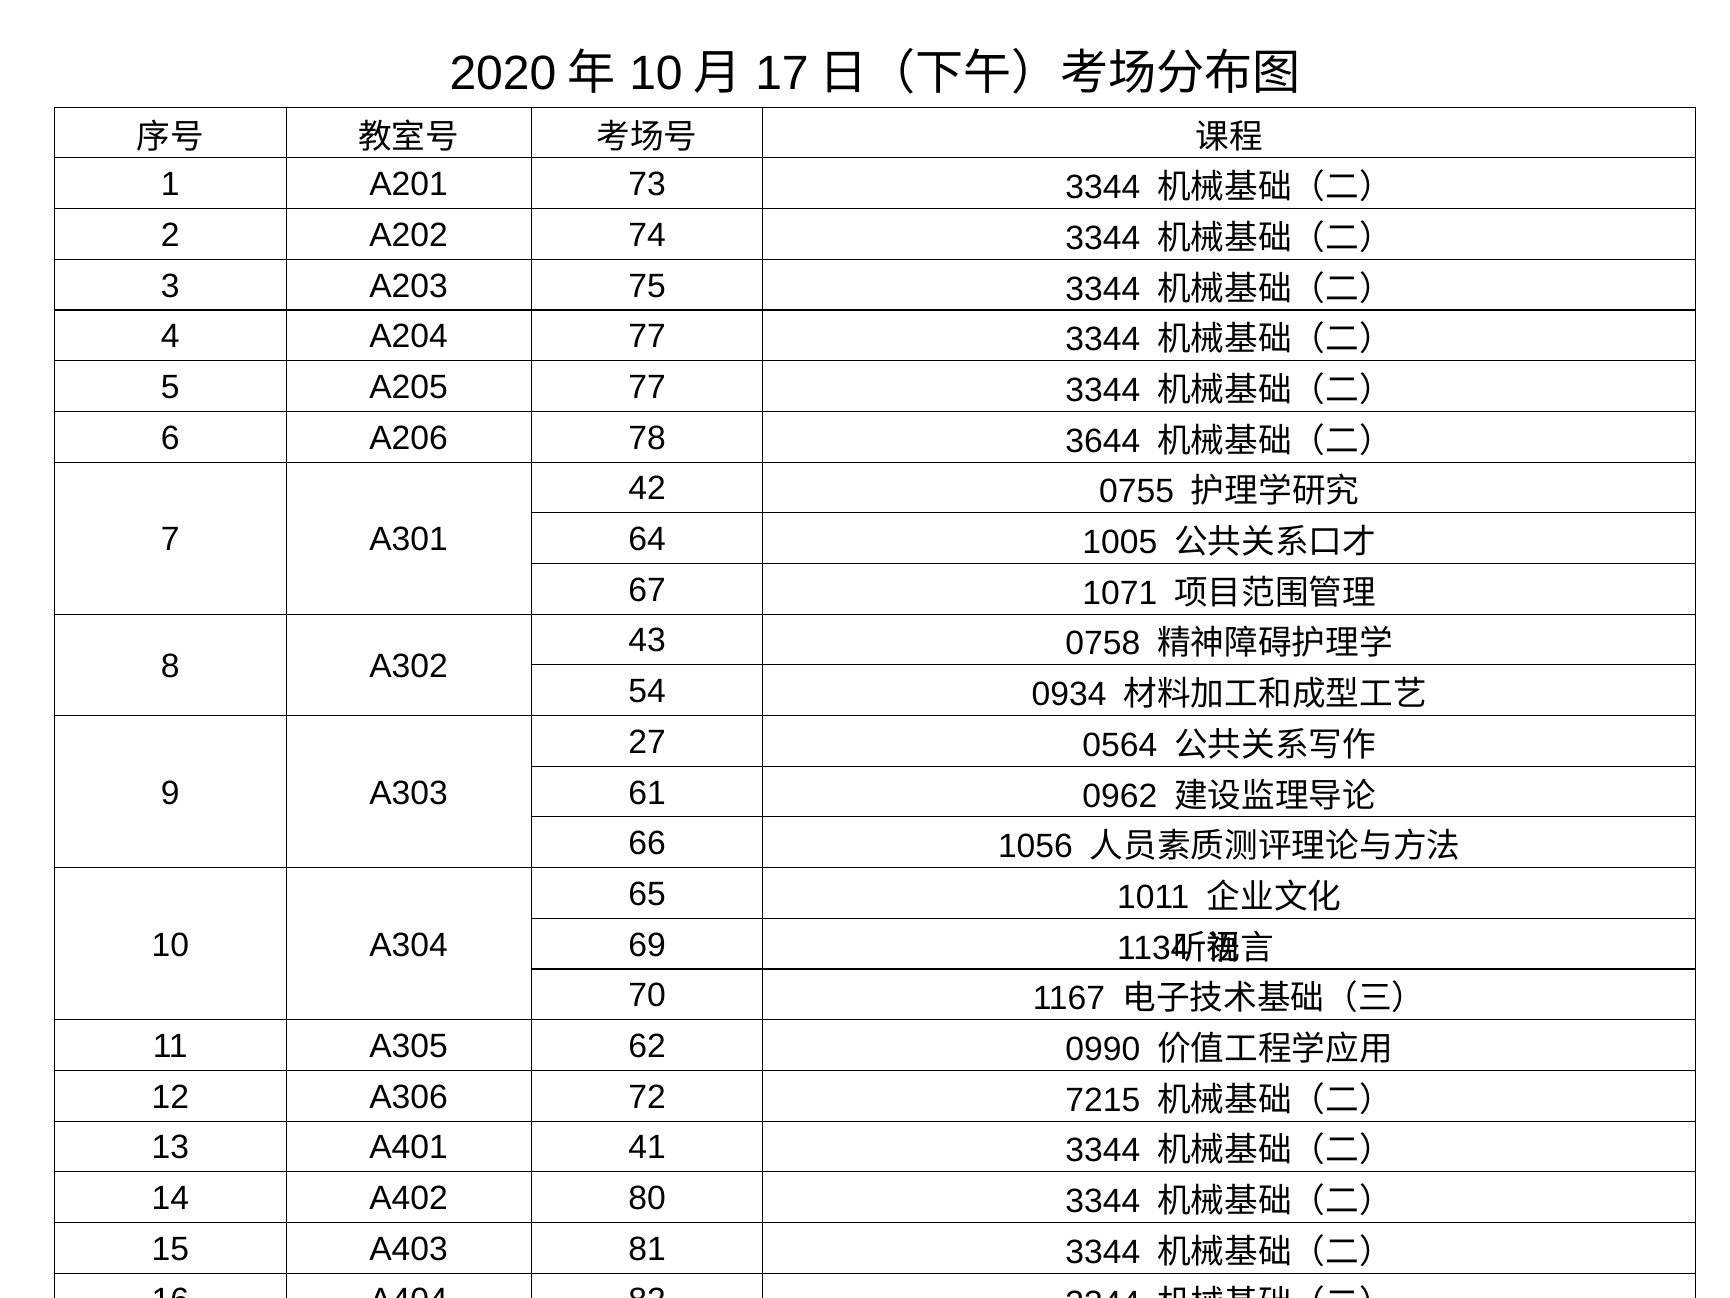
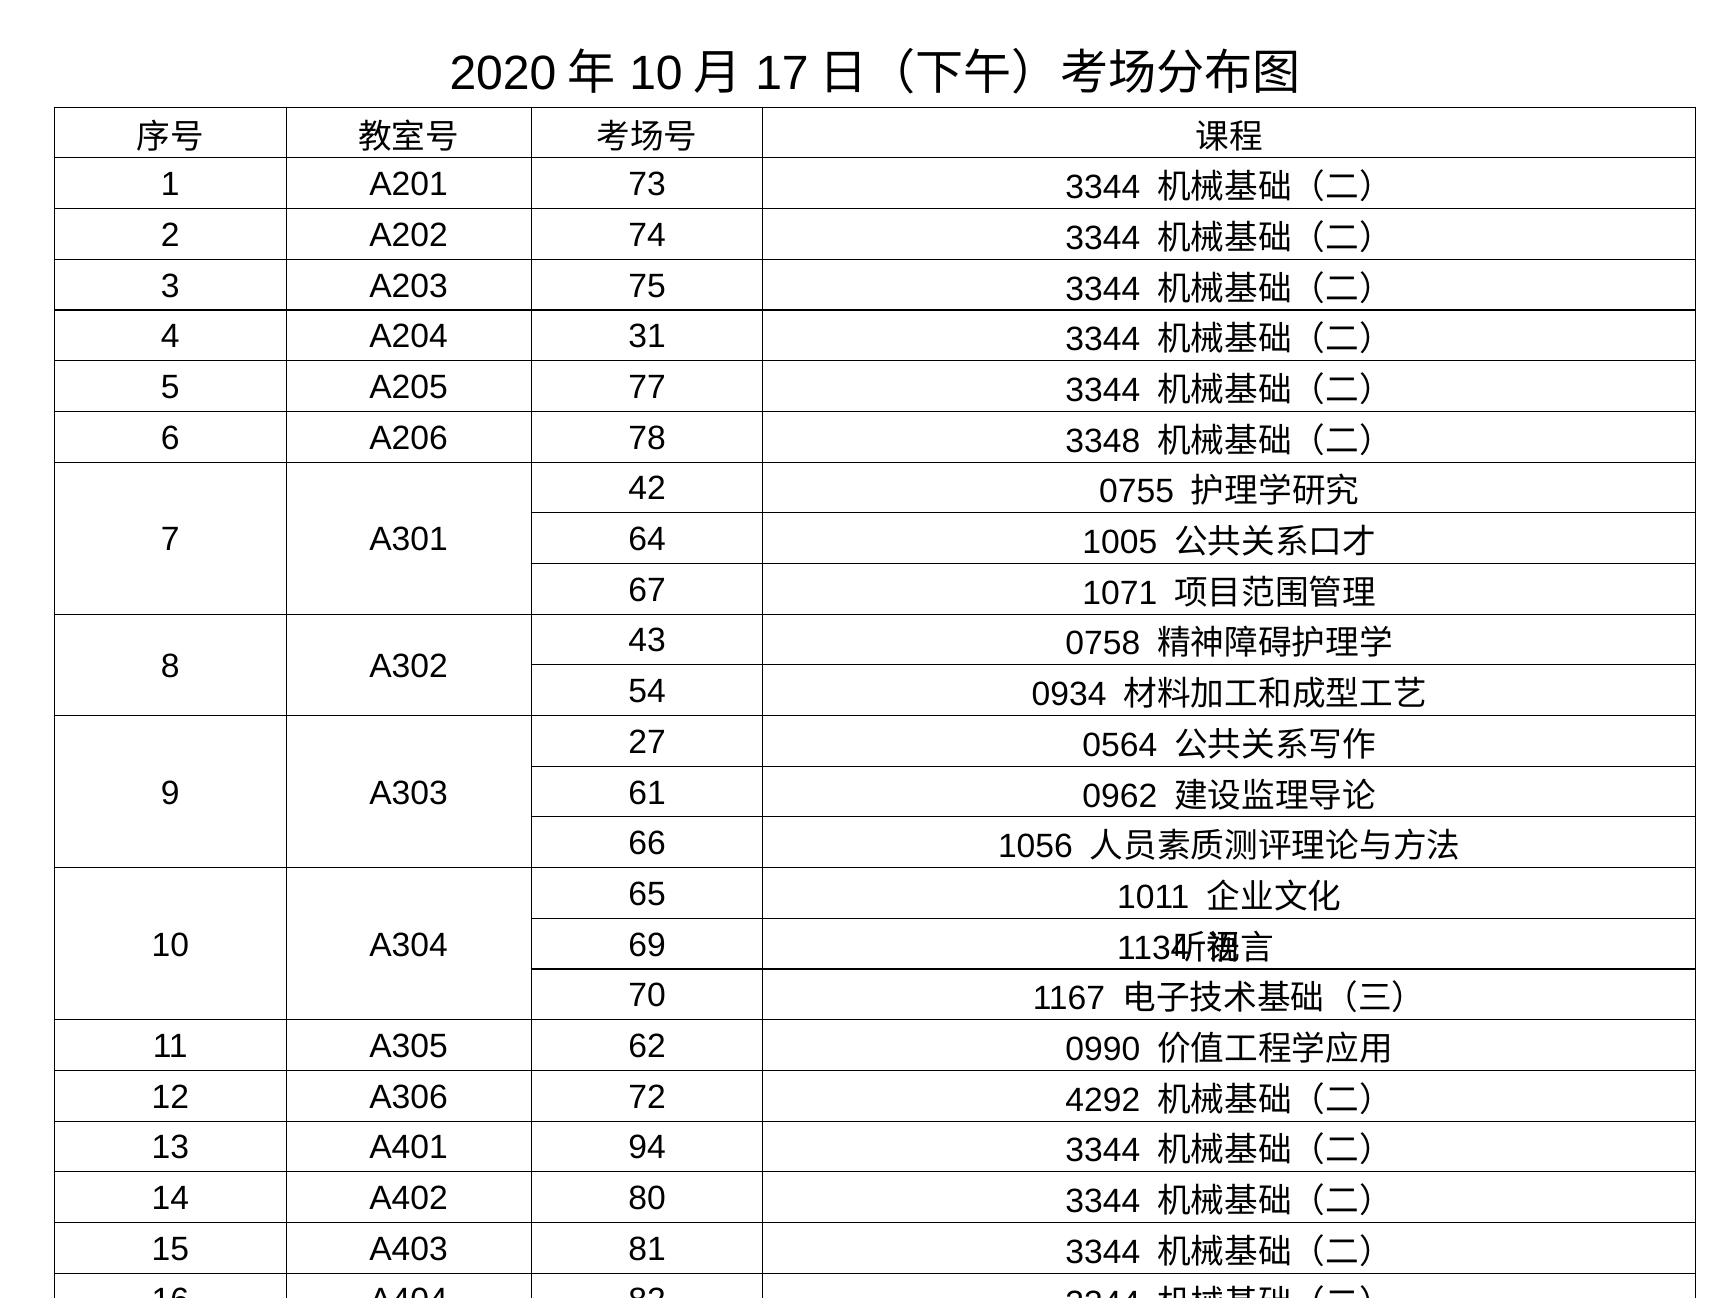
A204 77: 77 -> 31 (647, 337)
3644: 3644 -> 3348 (1103, 441)
7215: 7215 -> 4292 (1103, 1100)
41: 41 -> 94 (647, 1147)
